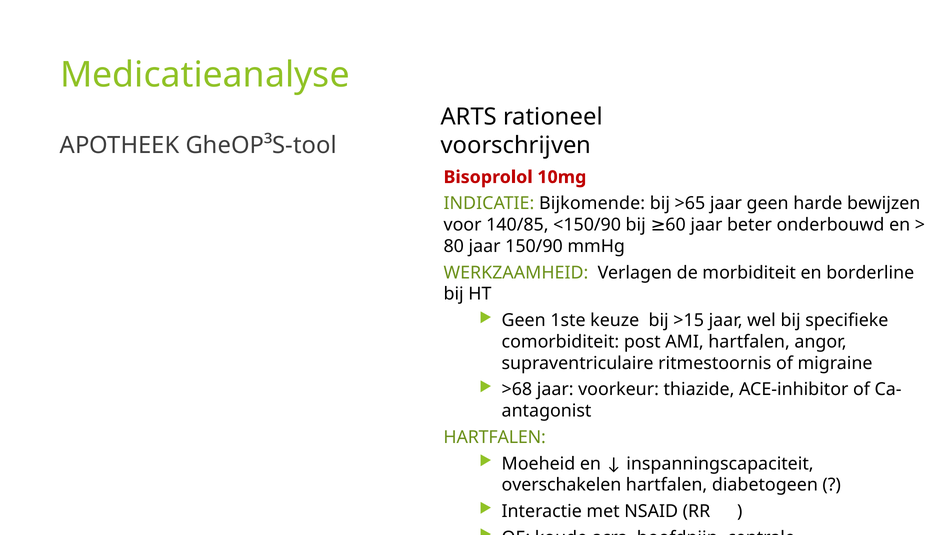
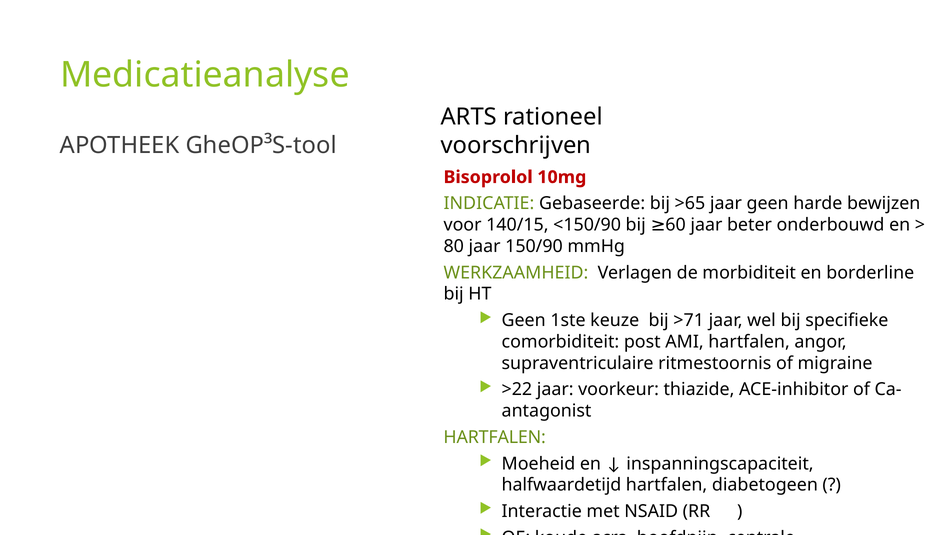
Bijkomende: Bijkomende -> Gebaseerde (592, 204)
140/85: 140/85 -> 140/15 (517, 225)
>15: >15 -> >71 (689, 321)
>68: >68 -> >22 (517, 390)
overschakelen: overschakelen -> halfwaardetijd (561, 485)
